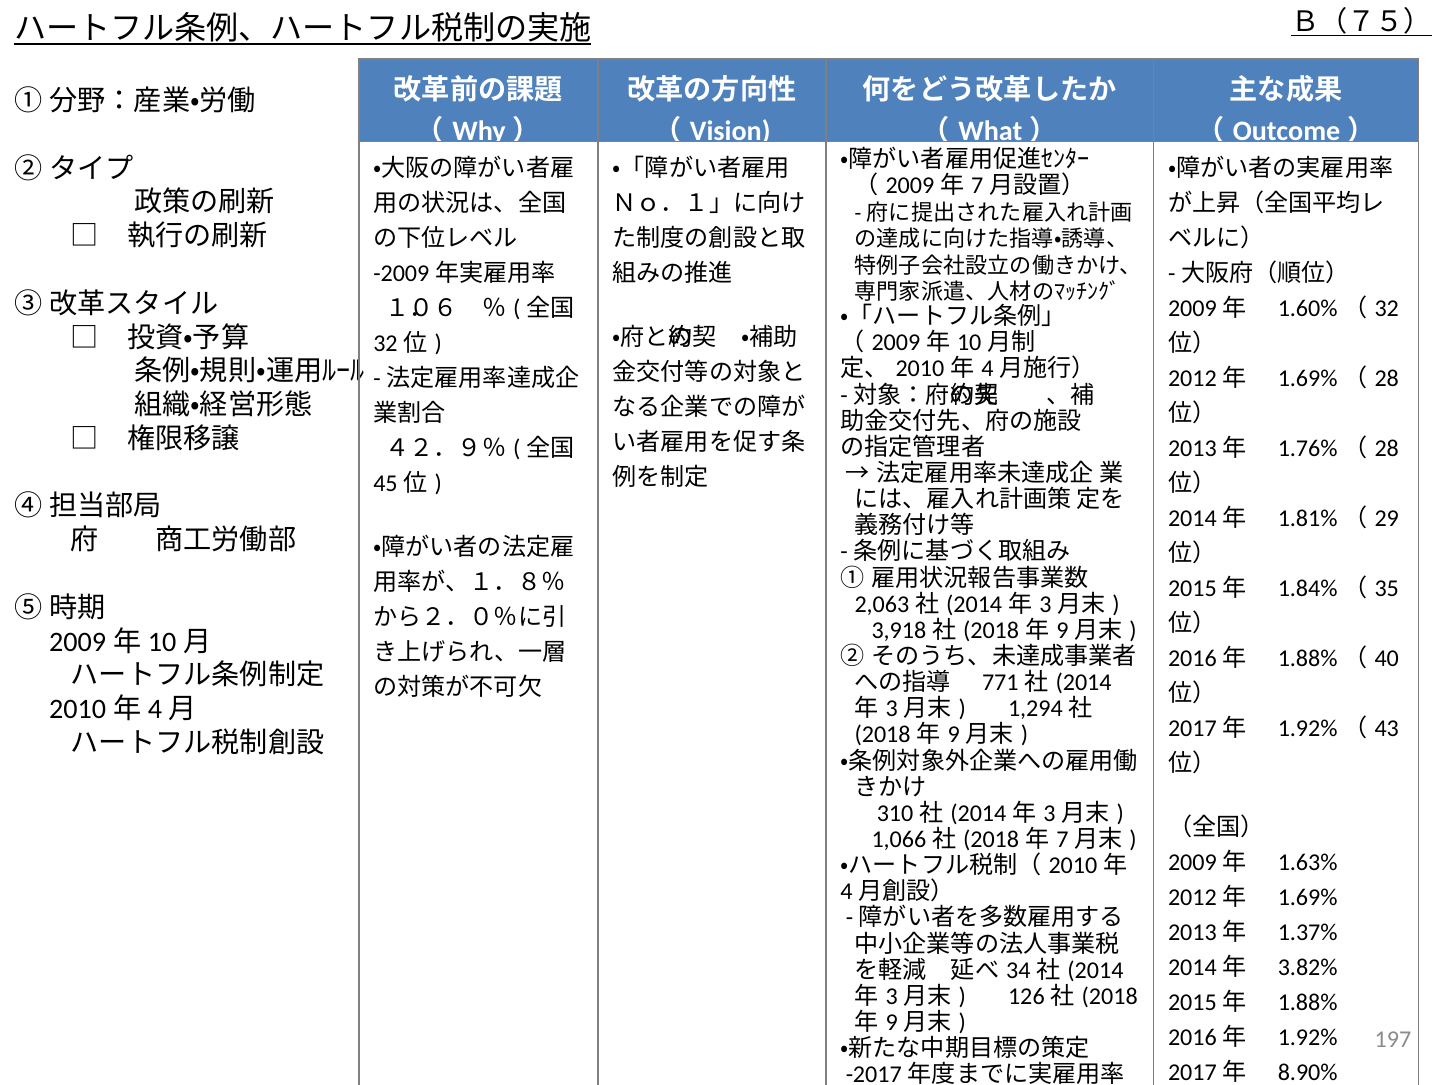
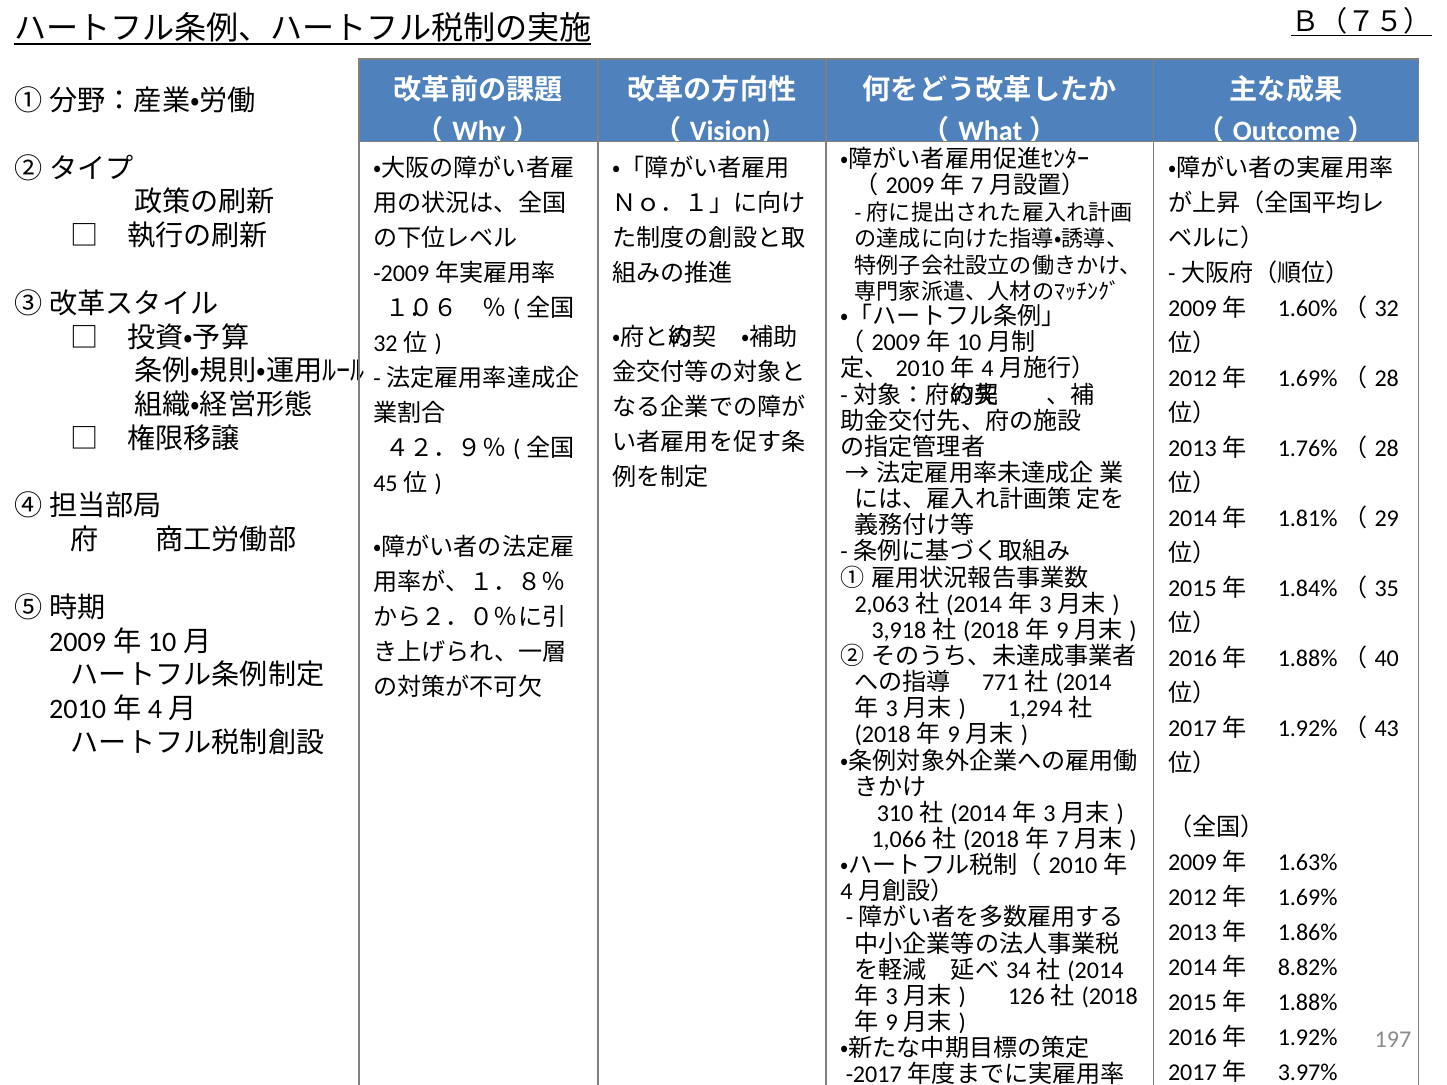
1.37%: 1.37% -> 1.86% (1308, 933)
3.82%: 3.82% -> 8.82% (1308, 968)
8.90%: 8.90% -> 3.97% (1308, 1073)
